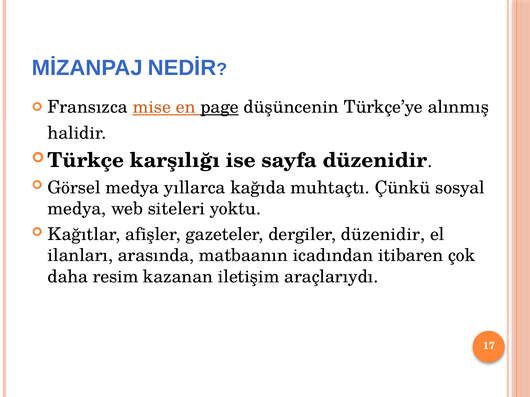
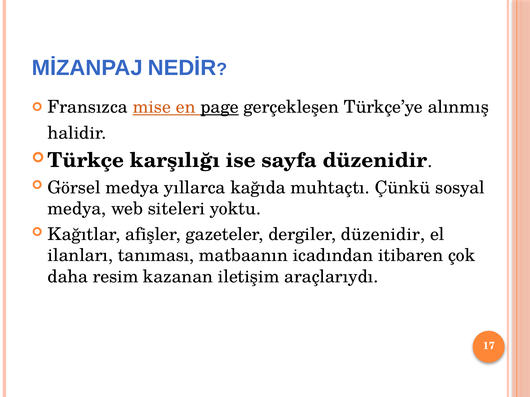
düşüncenin: düşüncenin -> gerçekleşen (291, 107)
arasında: arasında -> tanıması (156, 256)
